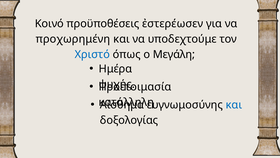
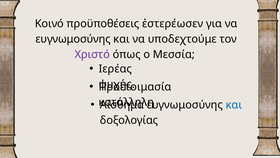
προχωρημένη: προχωρημένη -> ευγνωμοσύνης (73, 39)
Χριστό colour: blue -> purple (92, 54)
Μεγάλη: Μεγάλη -> Μεσσία (174, 54)
Ημέρα: Ημέρα -> Ιερέας (115, 69)
